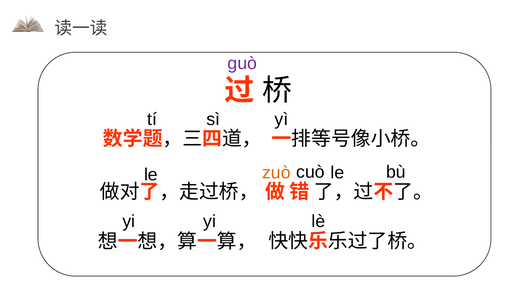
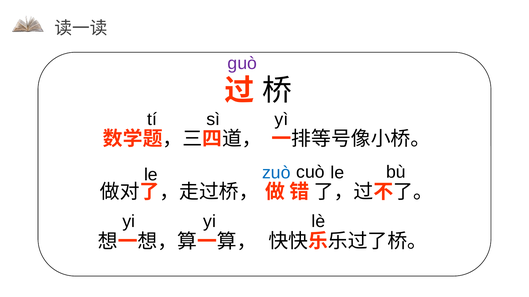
zuò colour: orange -> blue (276, 173)
